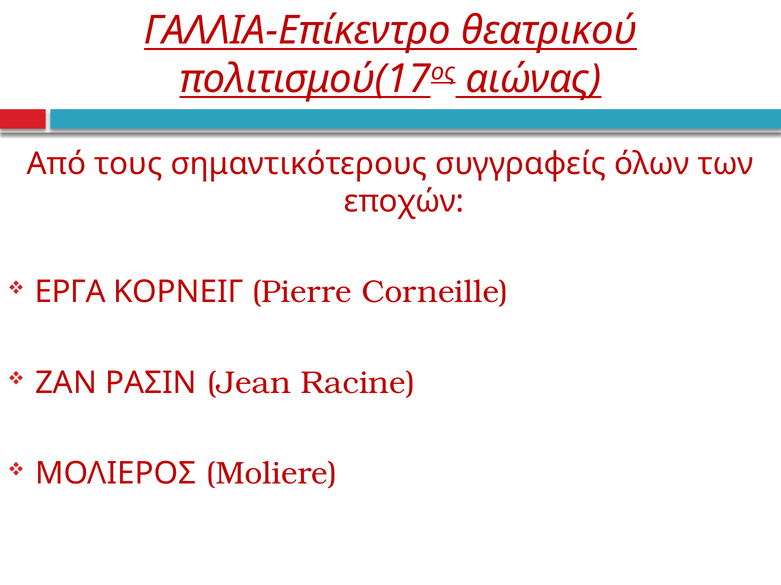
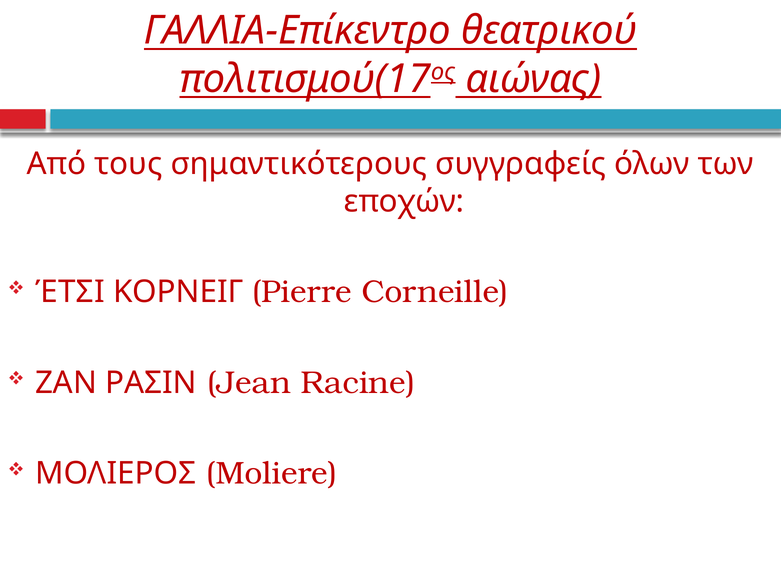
ΕΡΓΑ: ΕΡΓΑ -> ΈΤΣΙ (70, 292)
